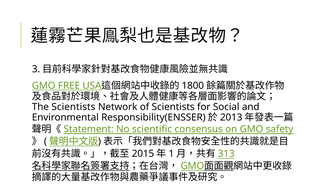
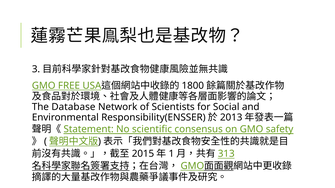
Scientists: Scientists -> Database (73, 107)
